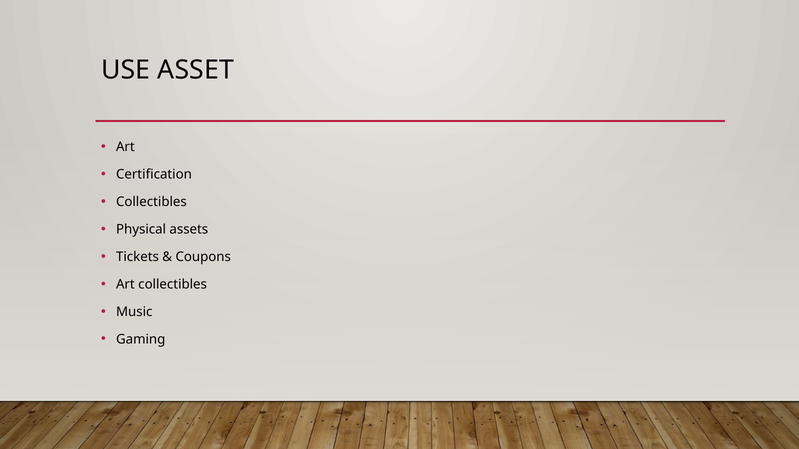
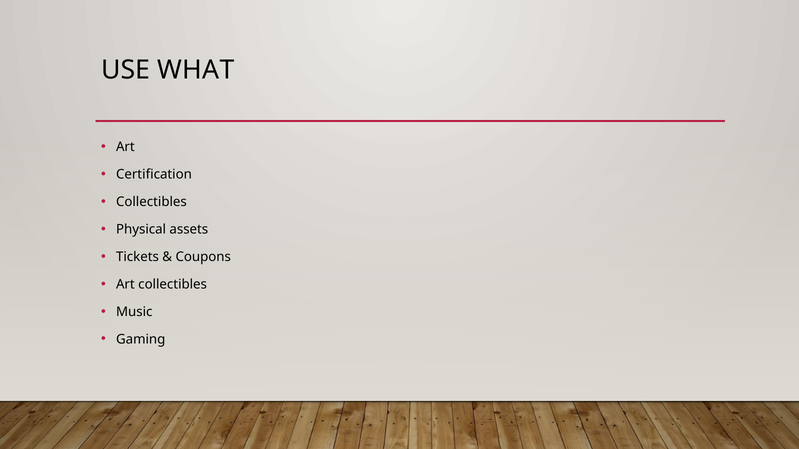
ASSET: ASSET -> WHAT (196, 70)
